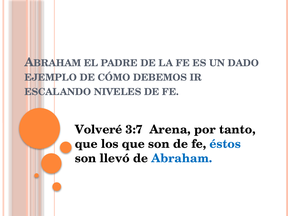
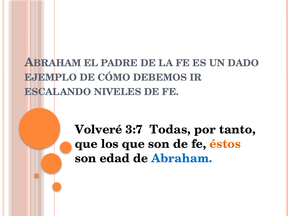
Arena: Arena -> Todas (170, 129)
éstos colour: blue -> orange (225, 144)
llevó: llevó -> edad (115, 158)
